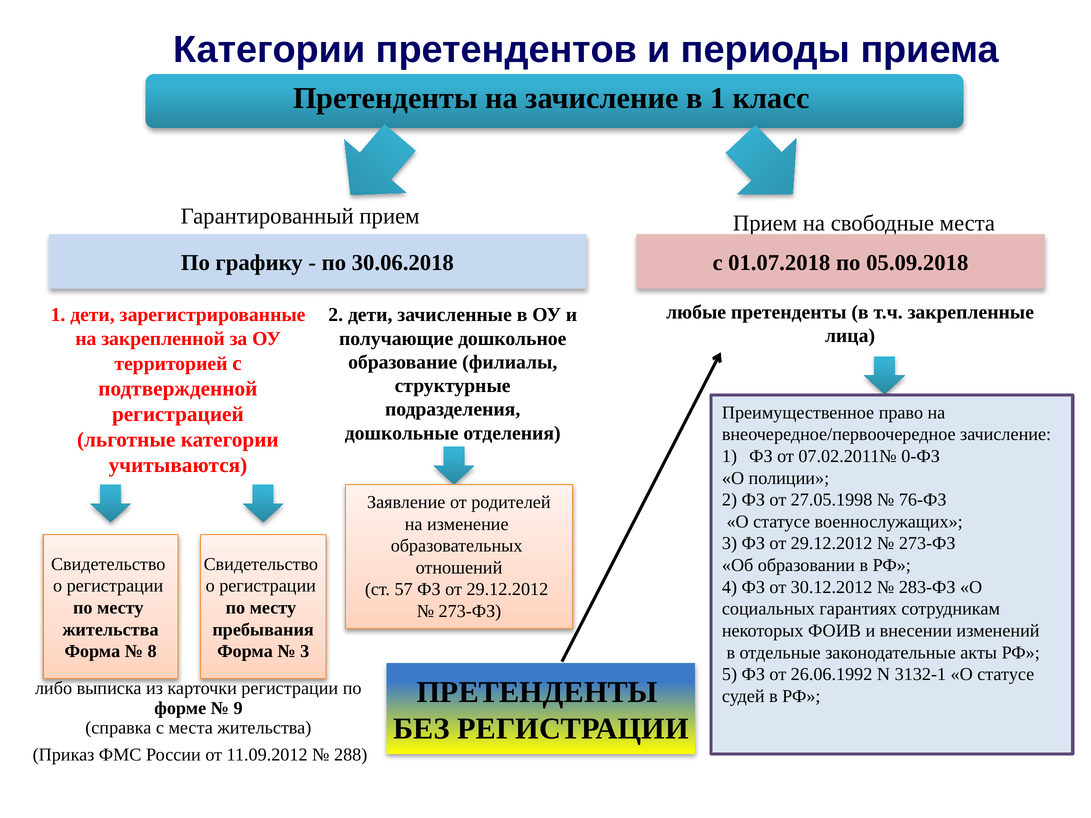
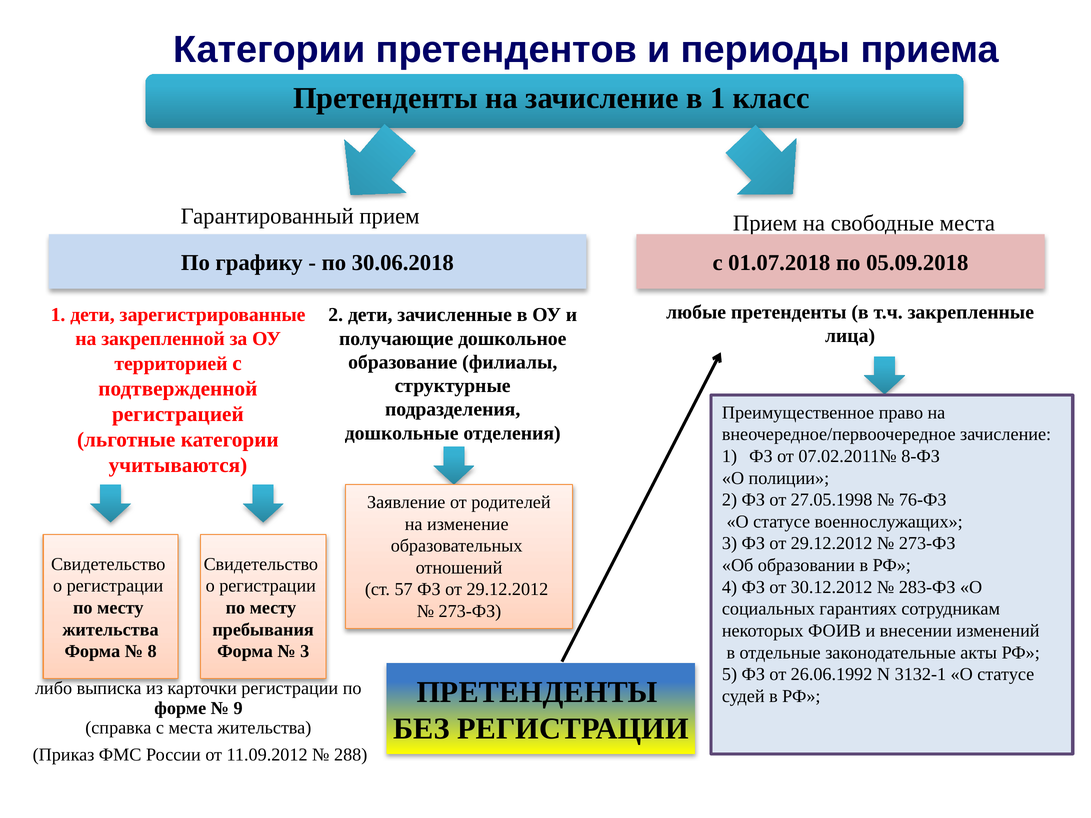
0-ФЗ: 0-ФЗ -> 8-ФЗ (921, 456)
